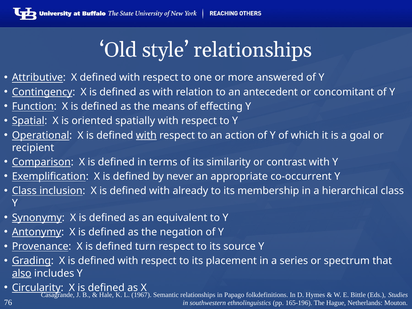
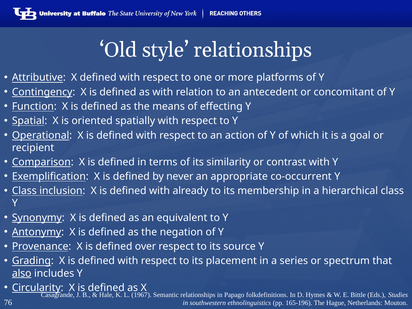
answered: answered -> platforms (280, 78)
with underline: present -> none (146, 135)
turn: turn -> over (145, 247)
